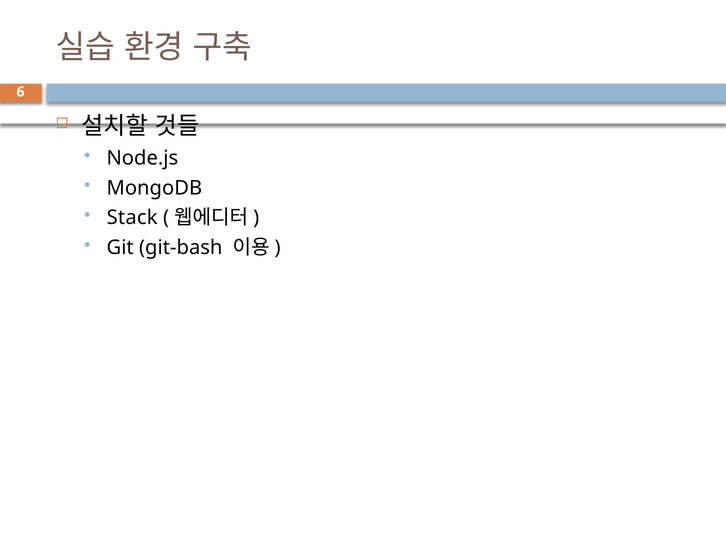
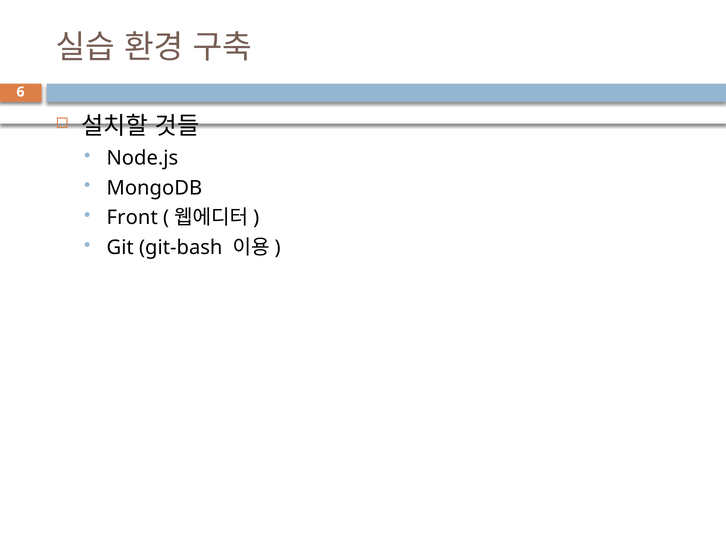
Stack: Stack -> Front (132, 218)
